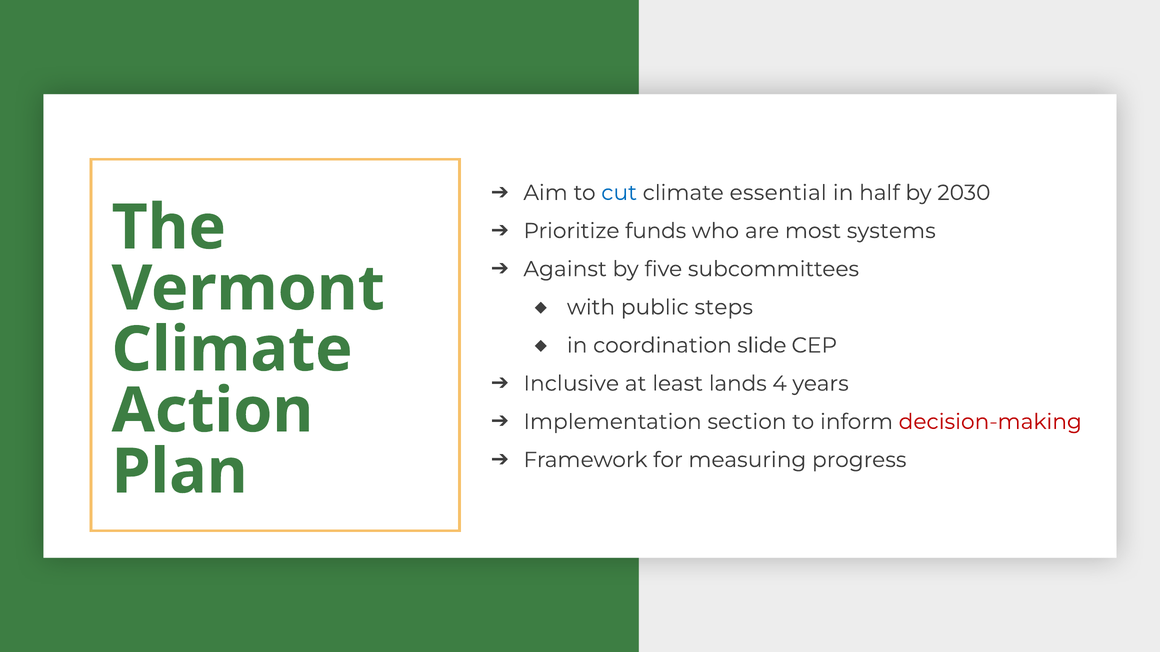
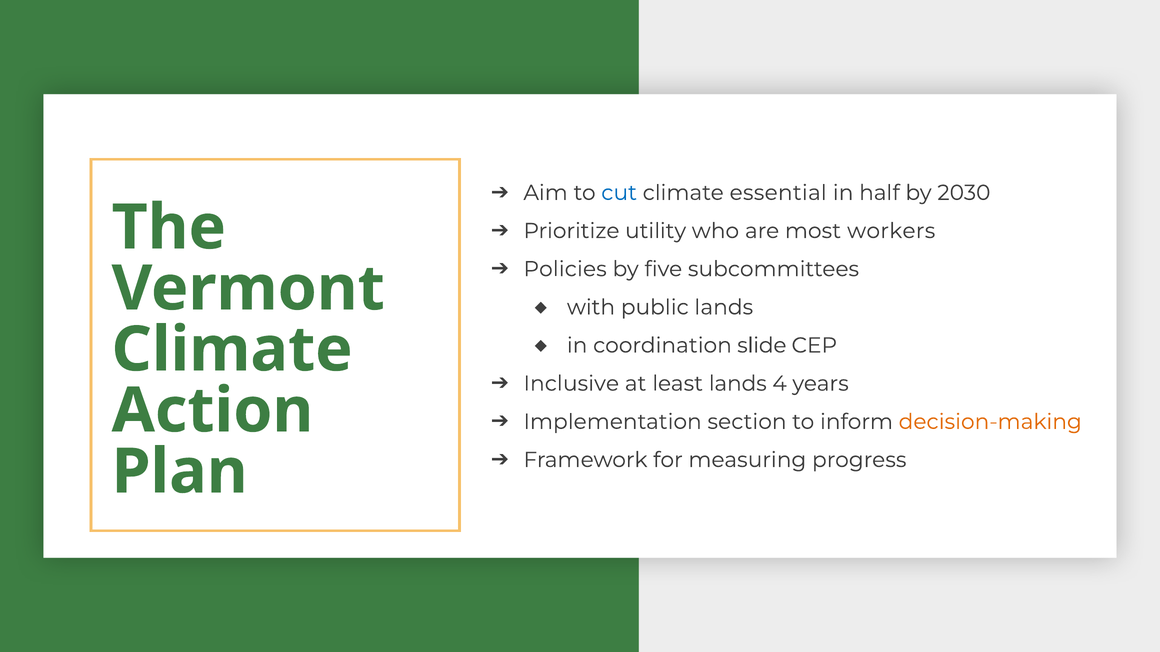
funds: funds -> utility (656, 231)
systems: systems -> workers (891, 231)
Against: Against -> Policies (565, 269)
public steps: steps -> lands (724, 307)
decision-making colour: red -> orange (990, 422)
